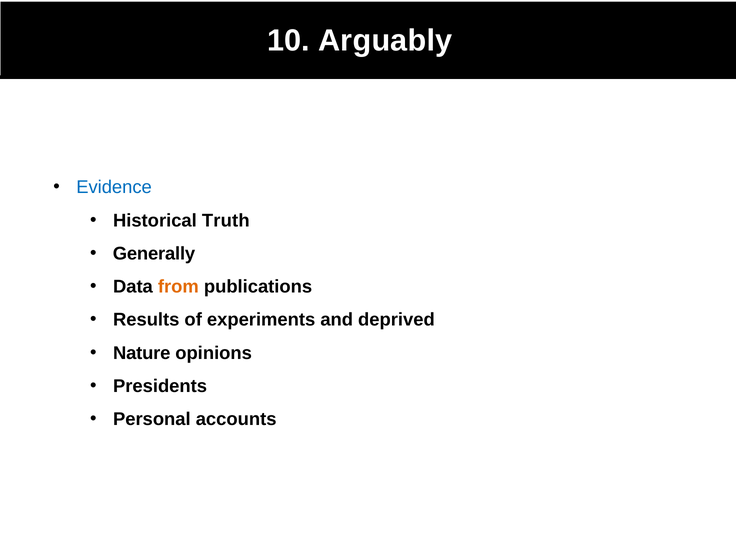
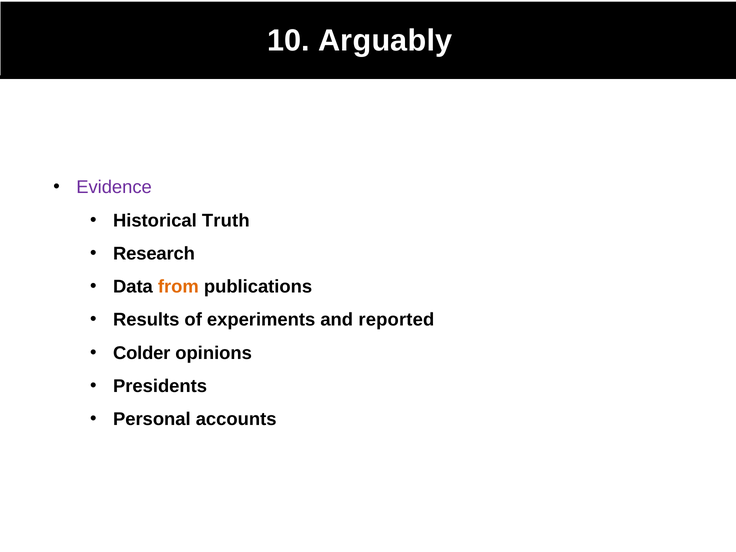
Evidence colour: blue -> purple (114, 187)
Generally: Generally -> Research (154, 254)
deprived: deprived -> reported (396, 320)
Nature: Nature -> Colder (142, 353)
